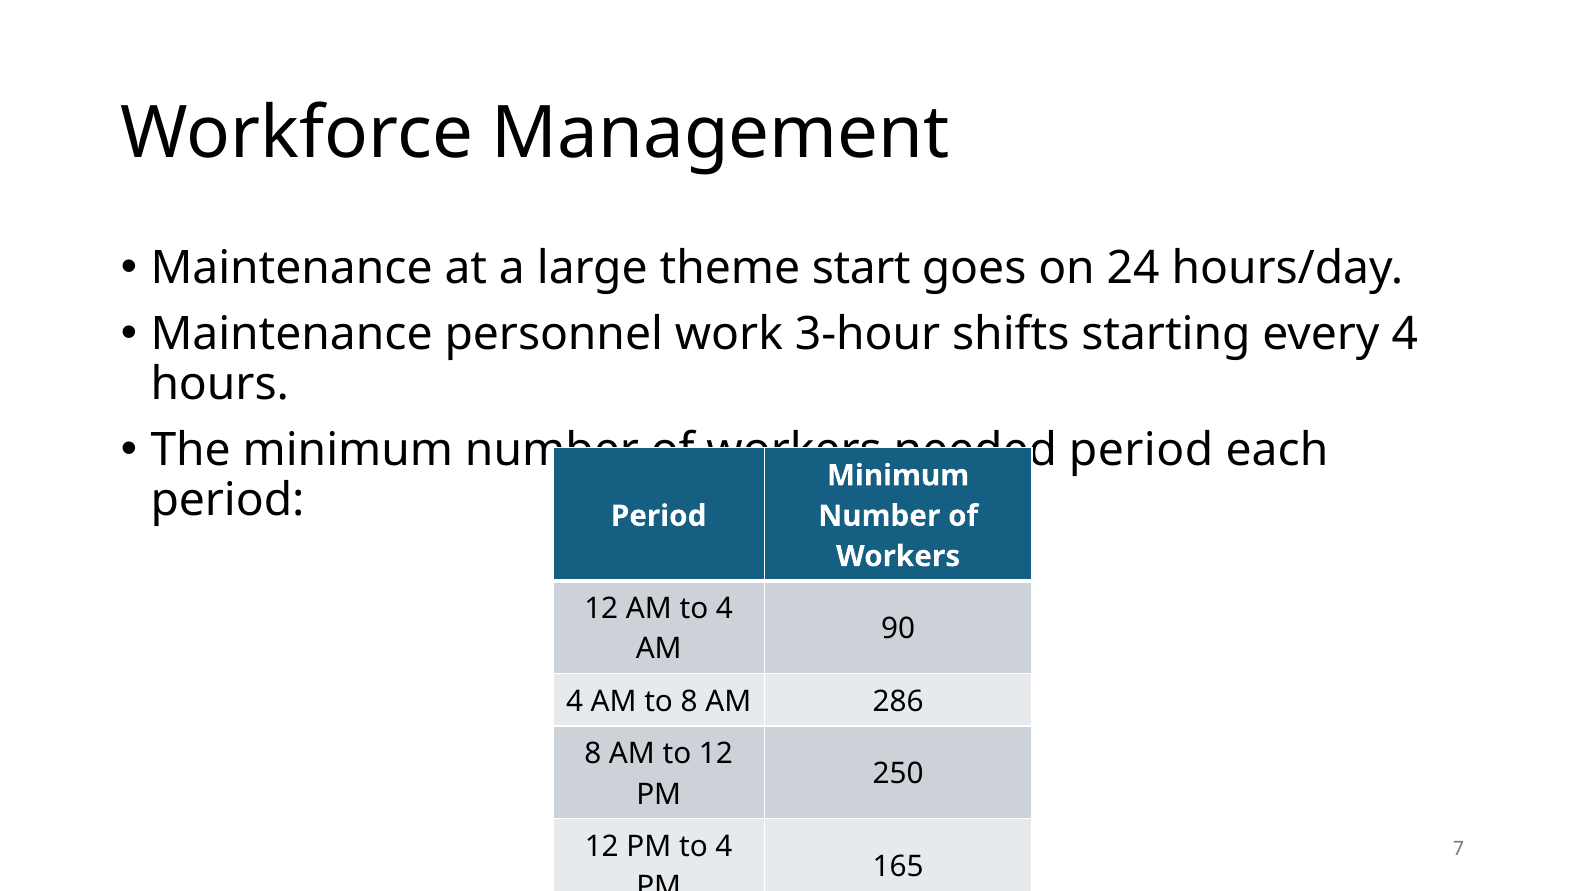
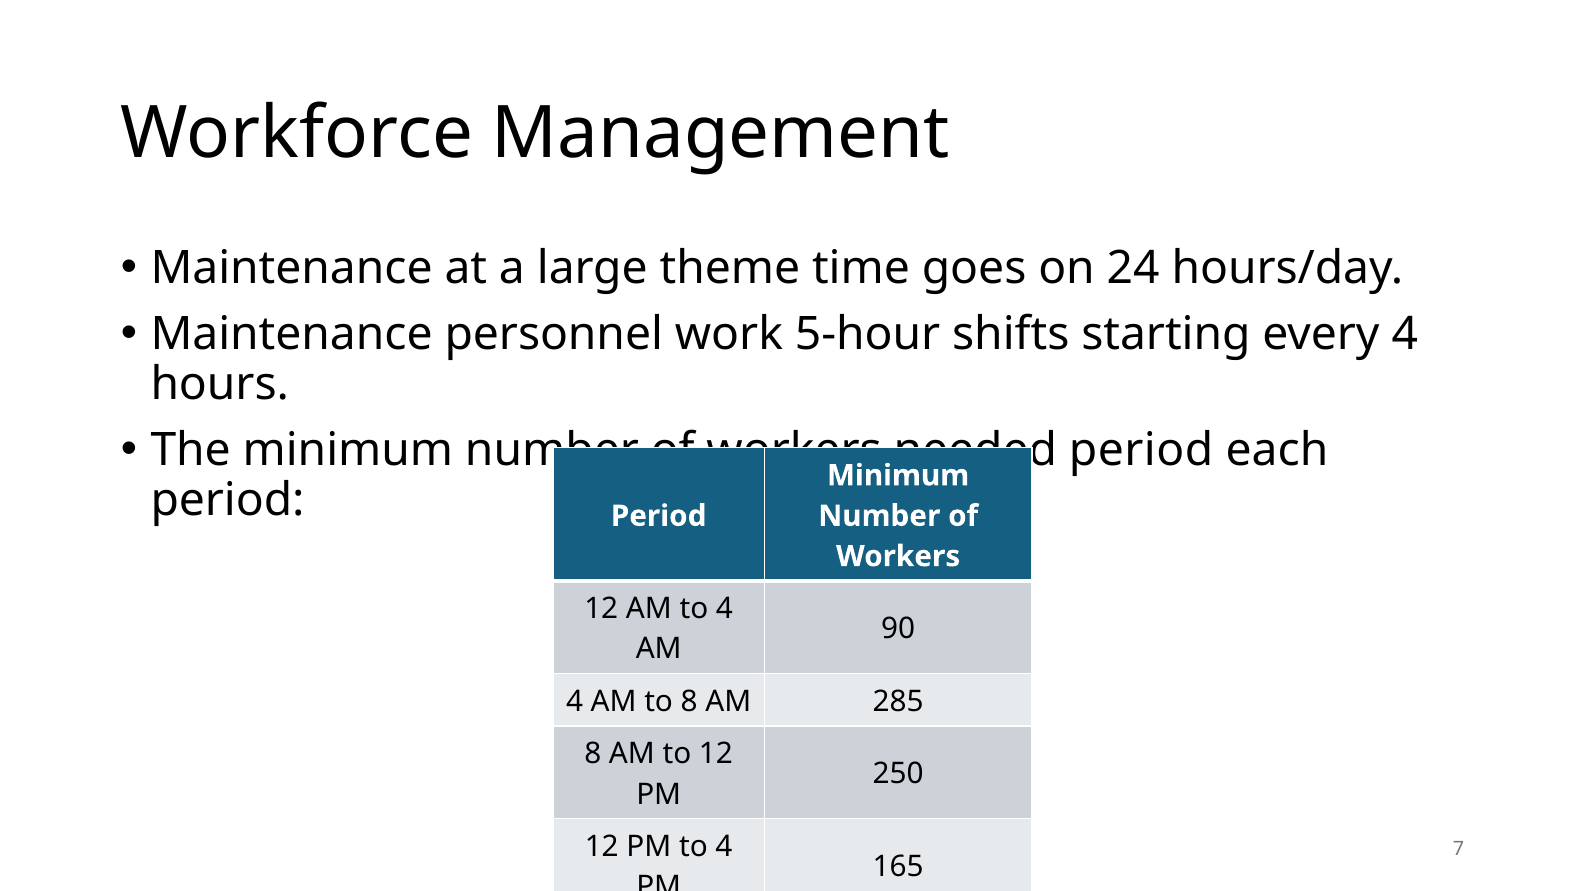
start: start -> time (861, 268)
3-hour: 3-hour -> 5-hour (868, 334)
286: 286 -> 285 (898, 702)
